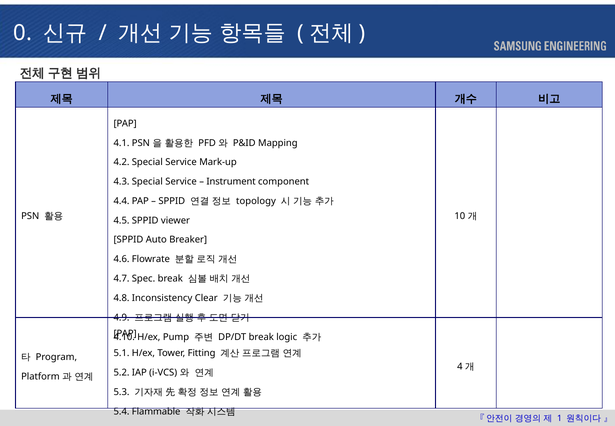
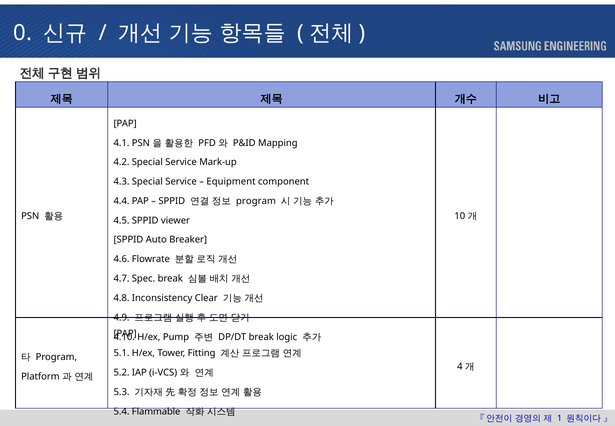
Instrument: Instrument -> Equipment (231, 182)
topology: topology -> program (256, 201)
